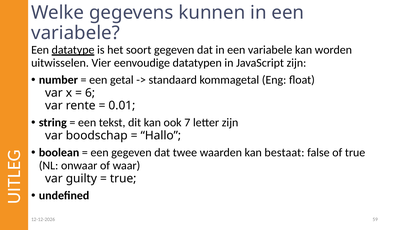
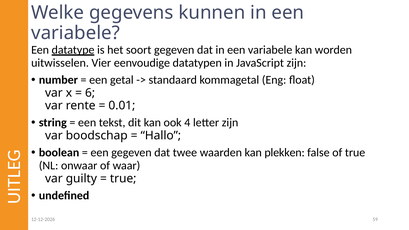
7: 7 -> 4 (187, 123)
bestaat: bestaat -> plekken (285, 153)
